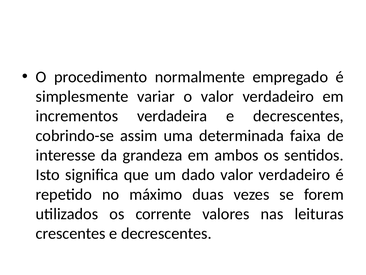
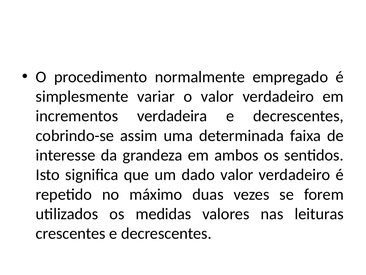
corrente: corrente -> medidas (163, 214)
